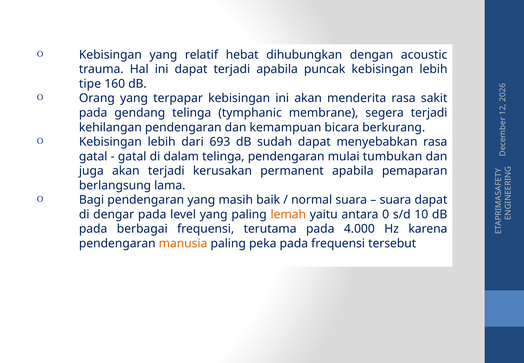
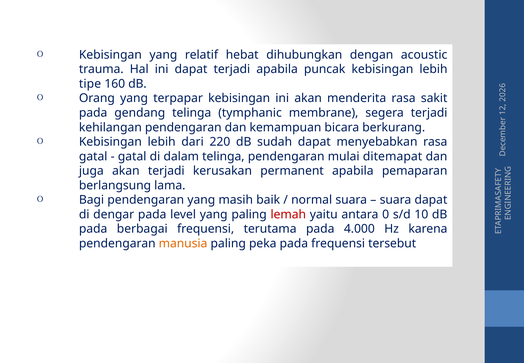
693: 693 -> 220 (220, 142)
tumbukan: tumbukan -> ditemapat (393, 156)
lemah colour: orange -> red (288, 214)
